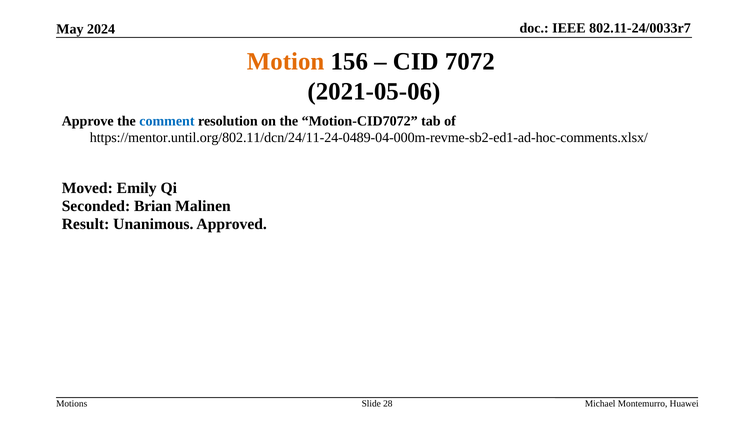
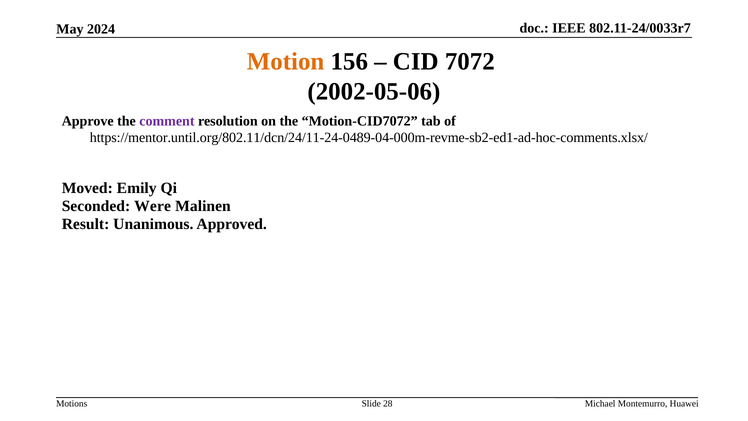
2021-05-06: 2021-05-06 -> 2002-05-06 (374, 91)
comment colour: blue -> purple (167, 121)
Brian: Brian -> Were (153, 206)
